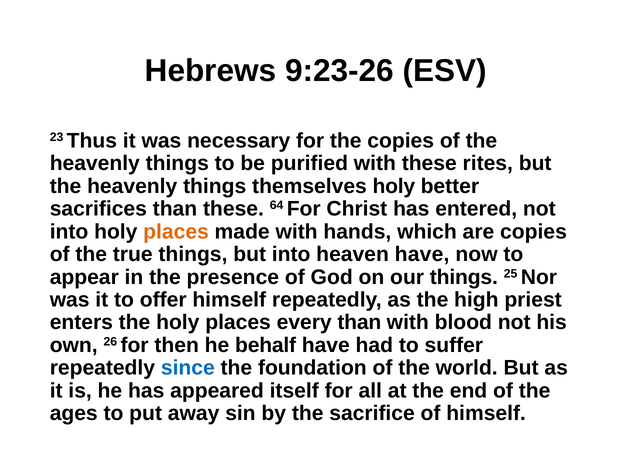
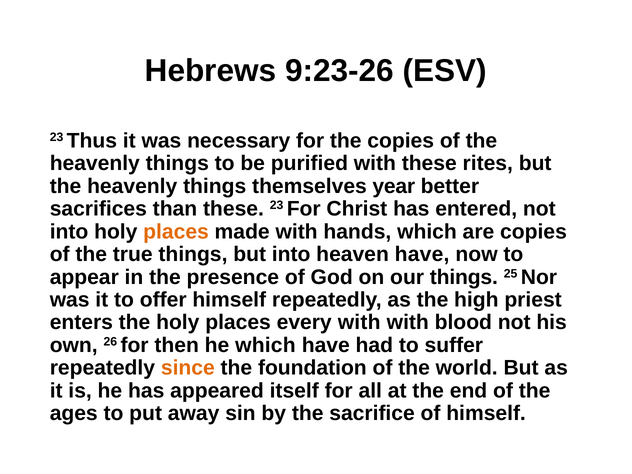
themselves holy: holy -> year (394, 186)
these 64: 64 -> 23 (277, 205)
every than: than -> with (359, 323)
he behalf: behalf -> which (265, 345)
since colour: blue -> orange (188, 368)
